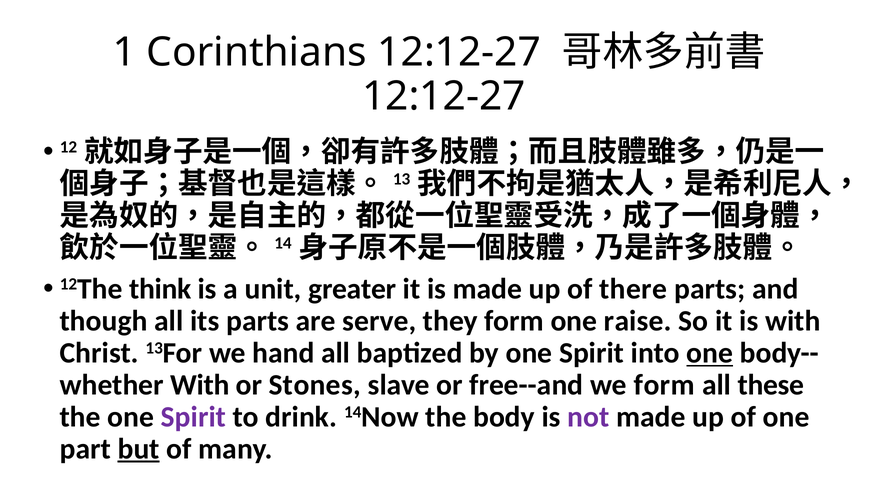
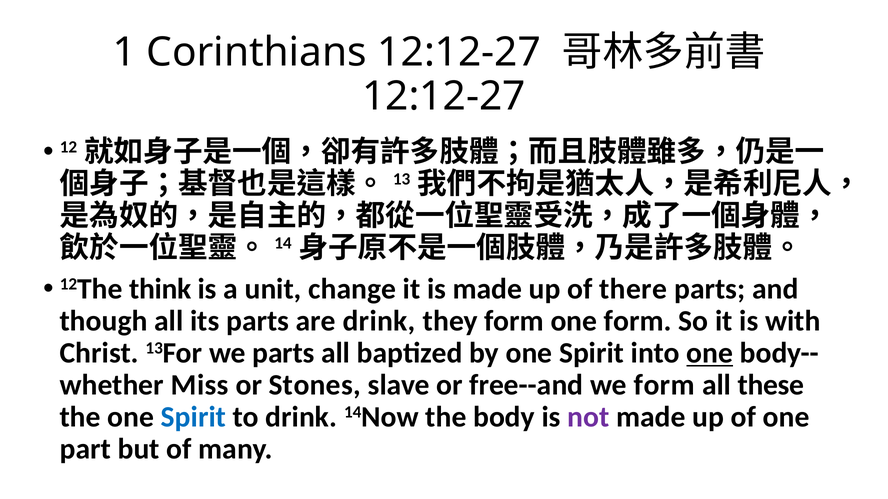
greater: greater -> change (352, 289)
are serve: serve -> drink (379, 321)
one raise: raise -> form (638, 321)
we hand: hand -> parts (283, 353)
With: With -> Miss (200, 385)
Spirit colour: purple -> blue (193, 417)
but underline: present -> none (139, 449)
